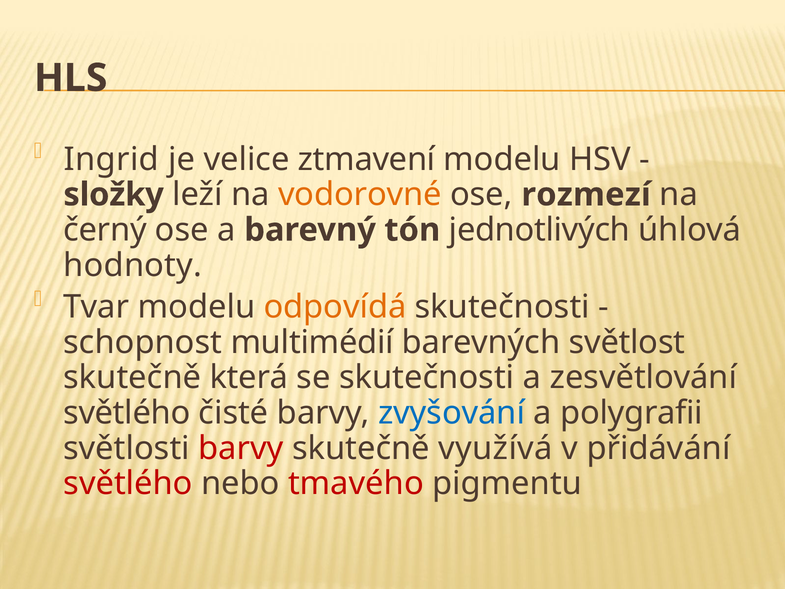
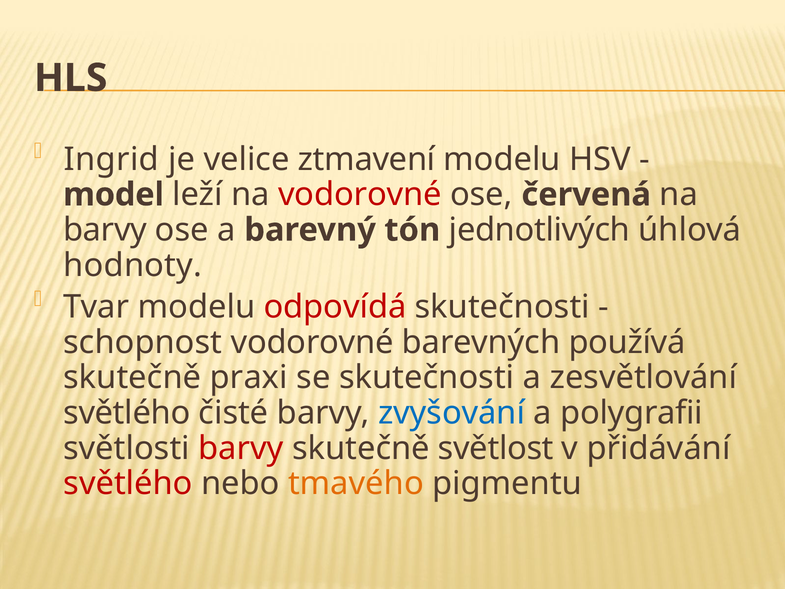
složky: složky -> model (114, 195)
vodorovné colour: orange -> red (360, 195)
rozmezí: rozmezí -> červená (586, 195)
černý: černý -> barvy (105, 230)
odpovídá colour: orange -> red (335, 307)
schopnost multimédií: multimédií -> vodorovné (312, 342)
světlost: světlost -> používá (627, 342)
která: která -> praxi (249, 377)
využívá: využívá -> světlost (496, 448)
tmavého colour: red -> orange (356, 483)
